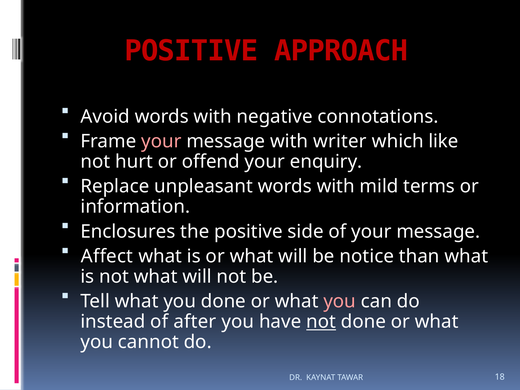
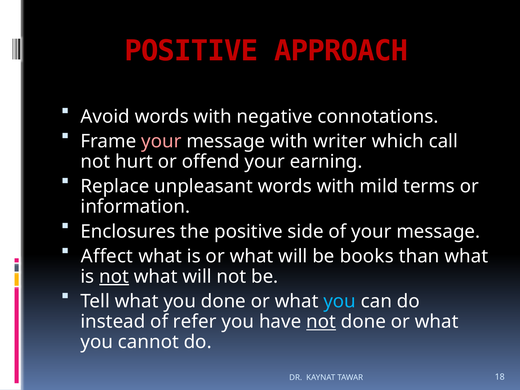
like: like -> call (443, 141)
enquiry: enquiry -> earning (326, 162)
notice: notice -> books (367, 256)
not underline: none -> present (114, 277)
you colour: pink -> light blue (340, 301)
after: after -> refer (195, 322)
